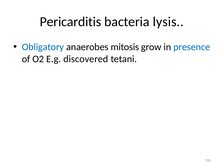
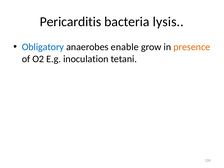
mitosis: mitosis -> enable (125, 47)
presence colour: blue -> orange (192, 47)
discovered: discovered -> inoculation (86, 59)
